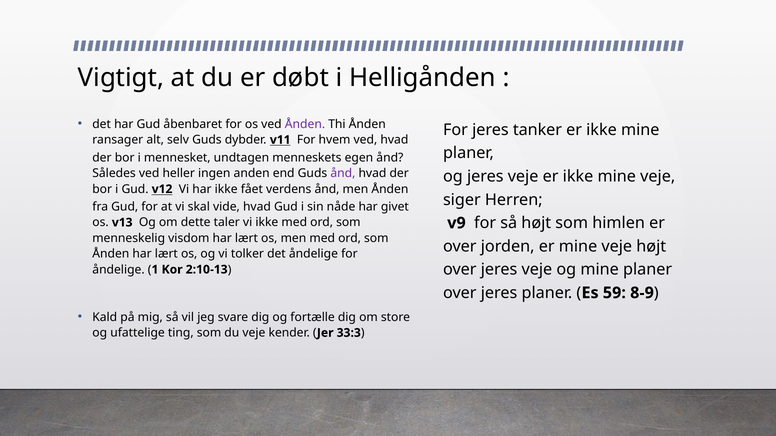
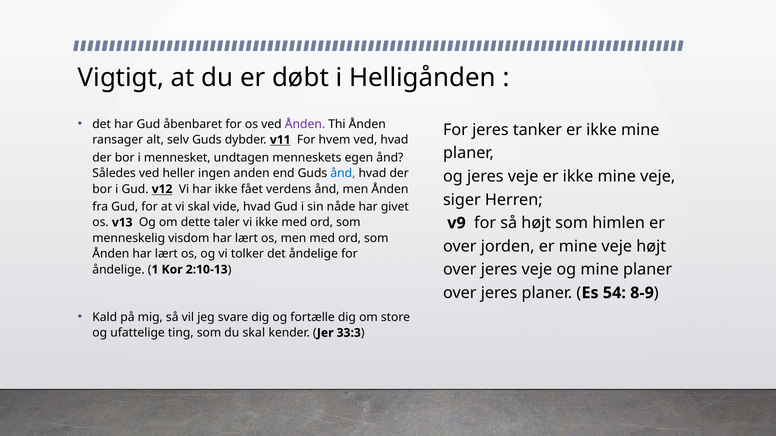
ånd colour: purple -> blue (343, 173)
59: 59 -> 54 (614, 293)
du veje: veje -> skal (254, 333)
